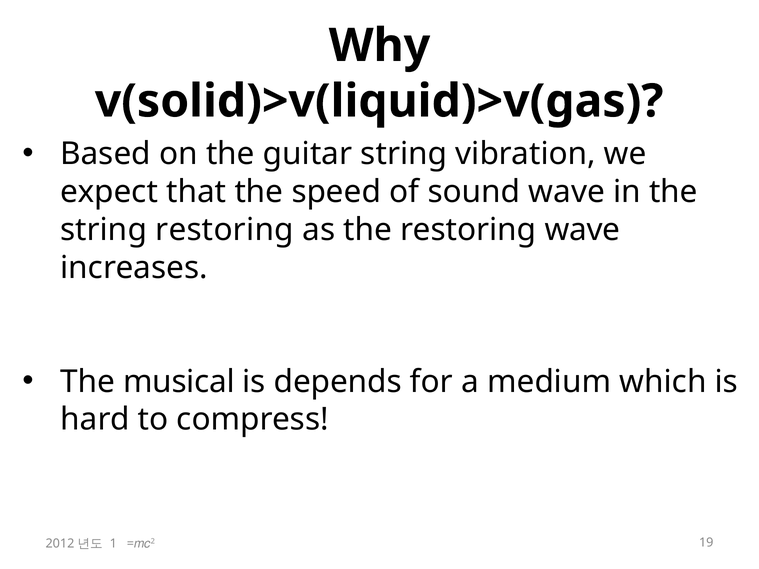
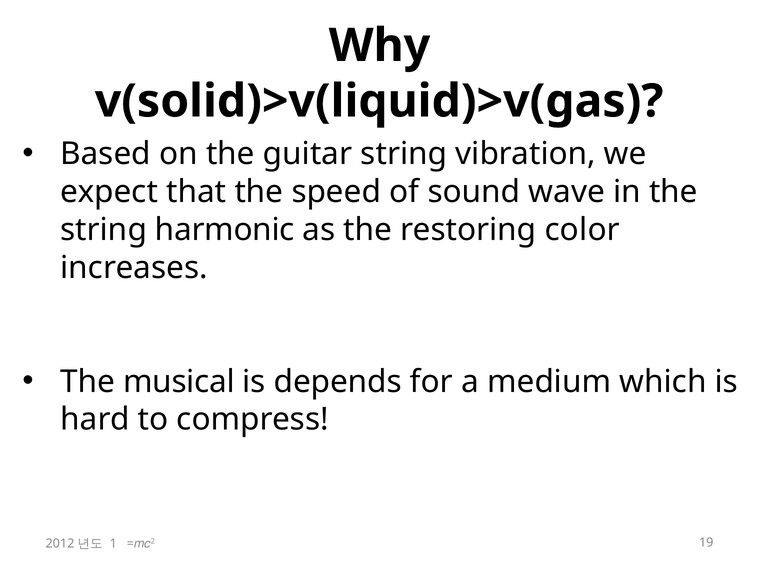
string restoring: restoring -> harmonic (225, 230)
restoring wave: wave -> color (582, 230)
